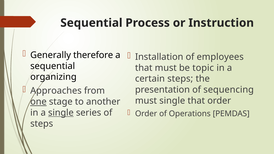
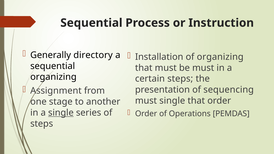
therefore: therefore -> directory (93, 55)
of employees: employees -> organizing (220, 57)
be topic: topic -> must (203, 68)
Approaches: Approaches -> Assignment (56, 91)
one underline: present -> none (38, 102)
